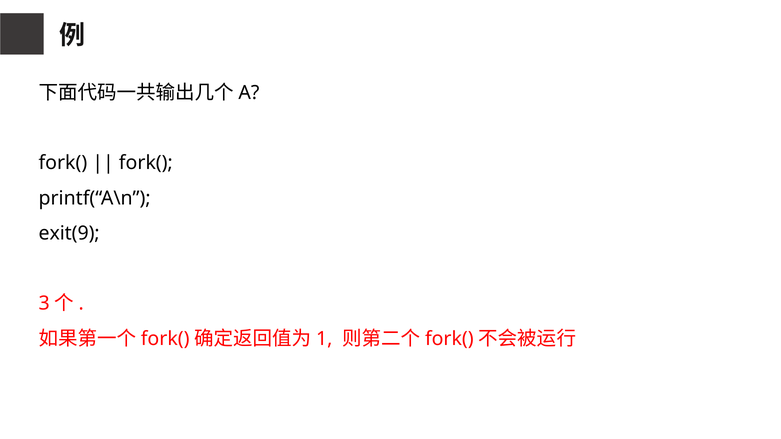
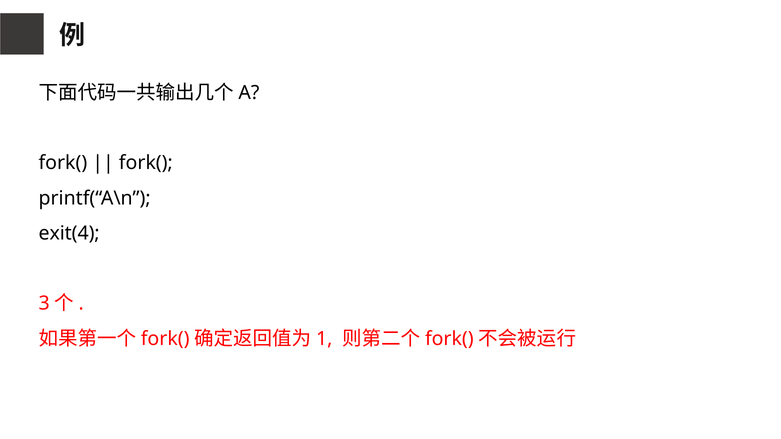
exit(9: exit(9 -> exit(4 (69, 233)
